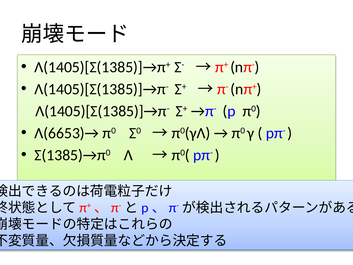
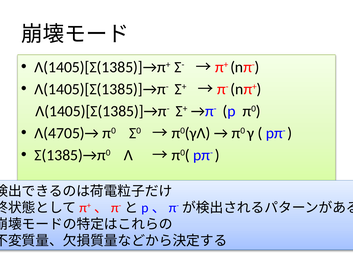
Λ(6653)→: Λ(6653)→ -> Λ(4705)→ (67, 133)
